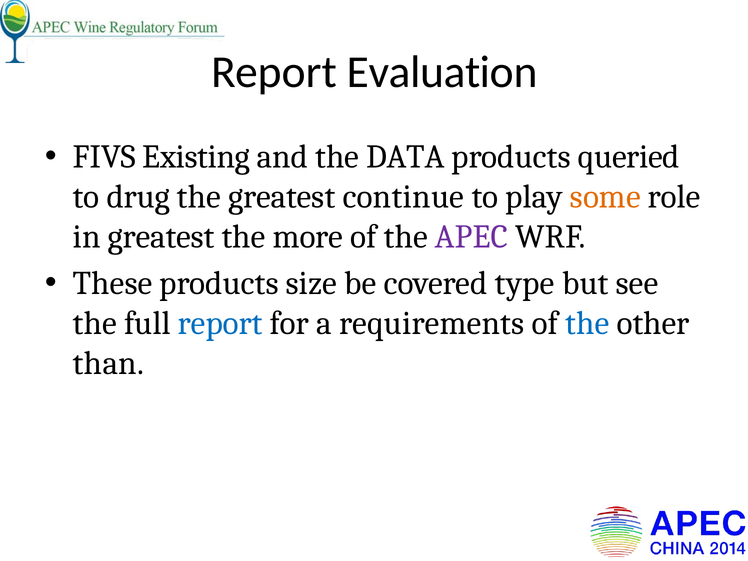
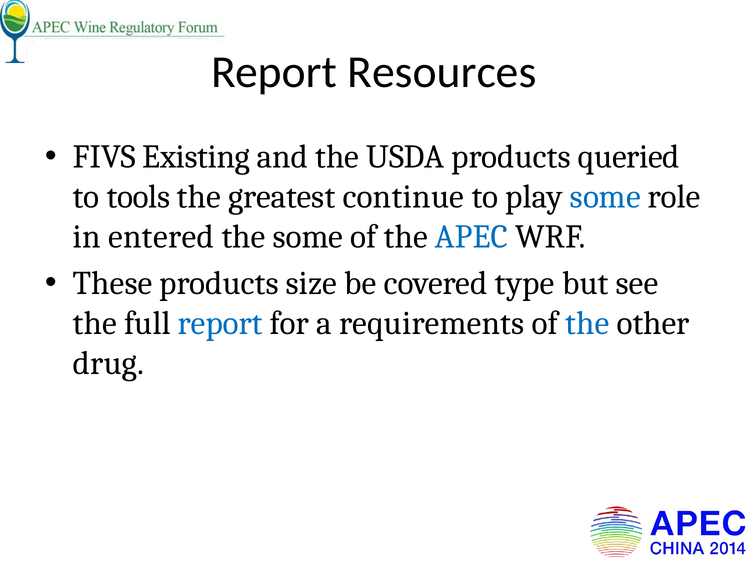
Evaluation: Evaluation -> Resources (442, 72)
DATA: DATA -> USDA (405, 157)
drug: drug -> tools (138, 197)
some colour: orange -> blue (605, 197)
in greatest: greatest -> entered (161, 237)
the more: more -> some (308, 237)
APEC colour: purple -> blue (471, 237)
than: than -> drug (109, 363)
